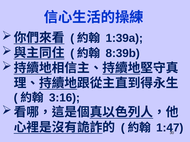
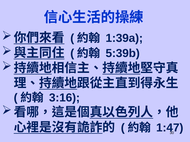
8:39b: 8:39b -> 5:39b (123, 53)
